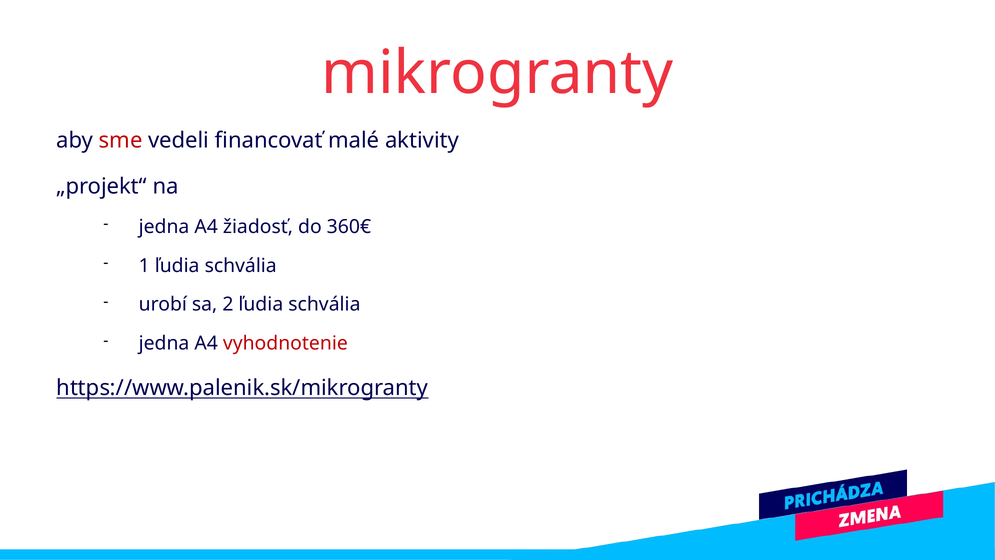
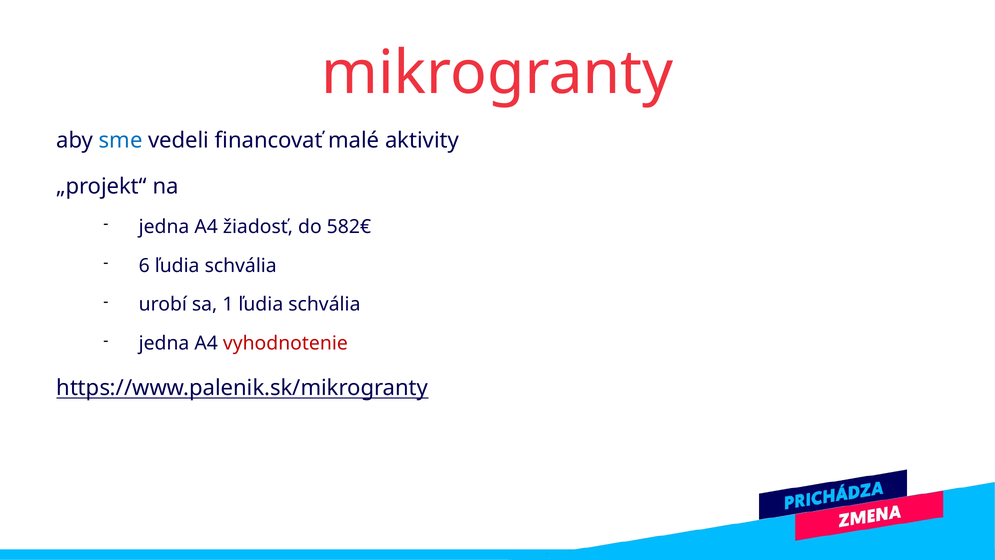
sme colour: red -> blue (121, 140)
360€: 360€ -> 582€ (349, 227)
1: 1 -> 6 (144, 265)
2: 2 -> 1 (228, 304)
